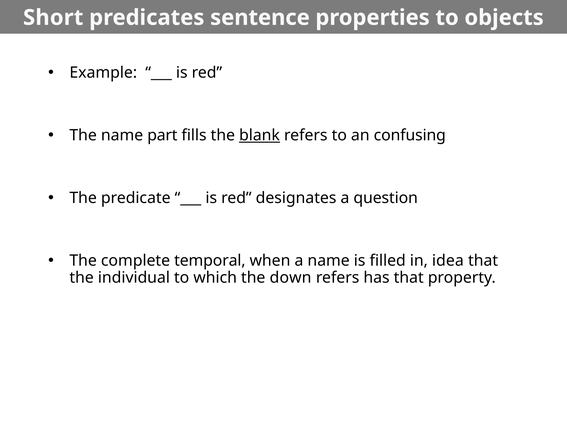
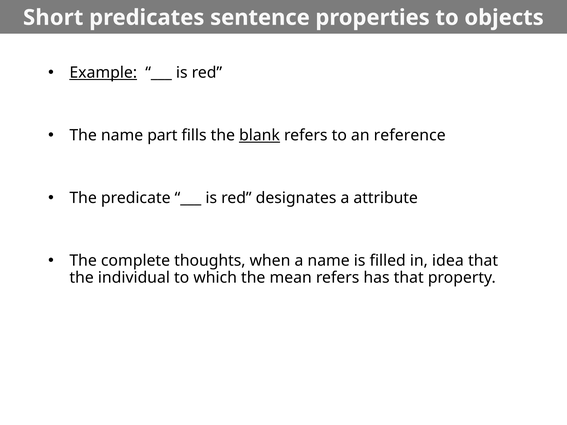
Example underline: none -> present (103, 73)
confusing: confusing -> reference (410, 135)
question: question -> attribute (386, 198)
temporal: temporal -> thoughts (210, 261)
down: down -> mean (291, 278)
